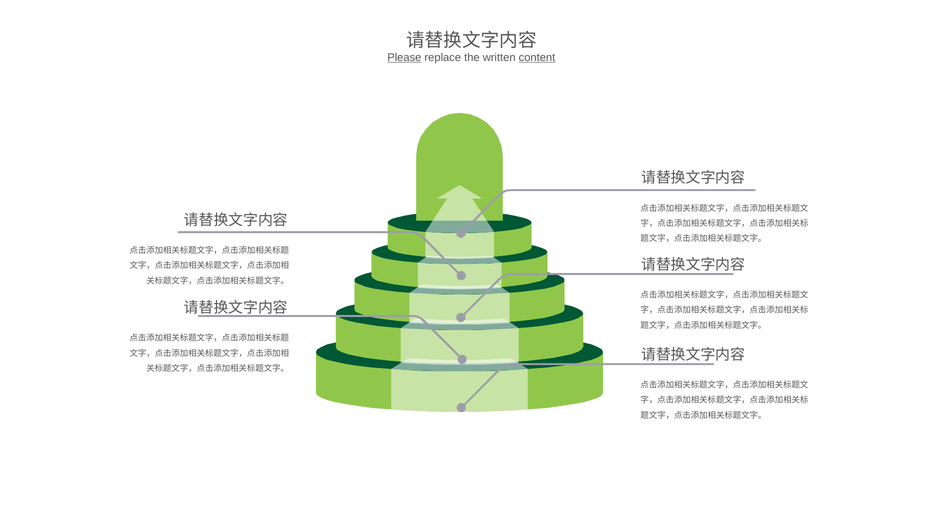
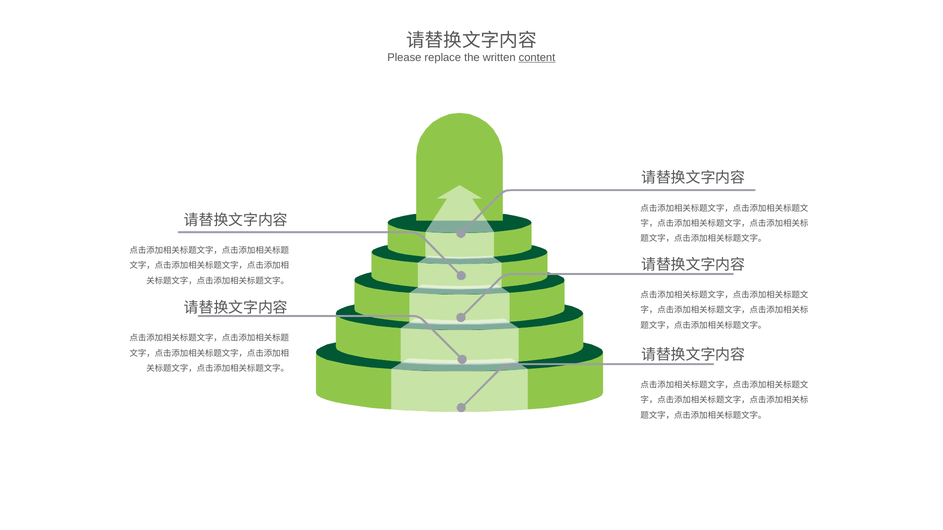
Please underline: present -> none (404, 57)
